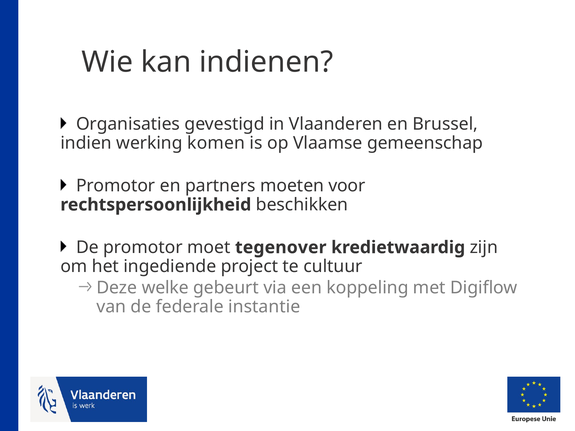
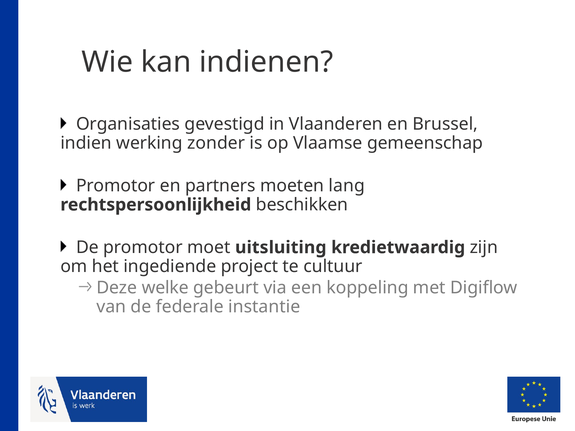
komen: komen -> zonder (216, 143)
voor: voor -> lang (347, 186)
tegenover: tegenover -> uitsluiting (281, 248)
